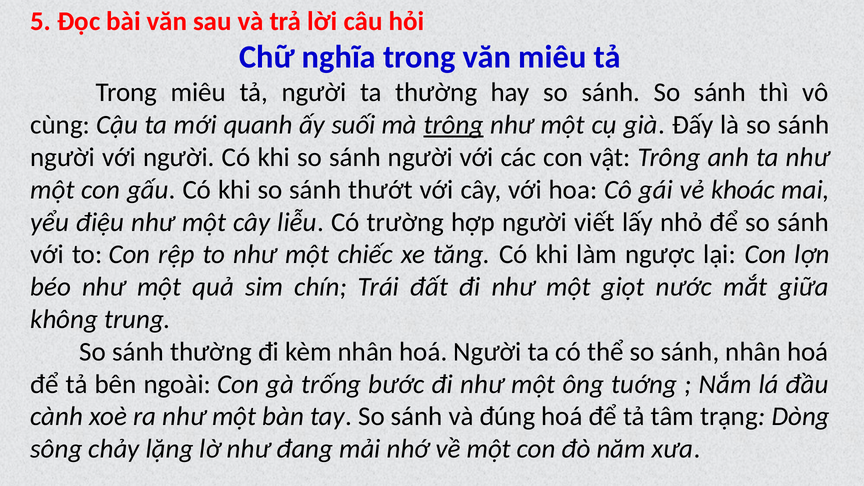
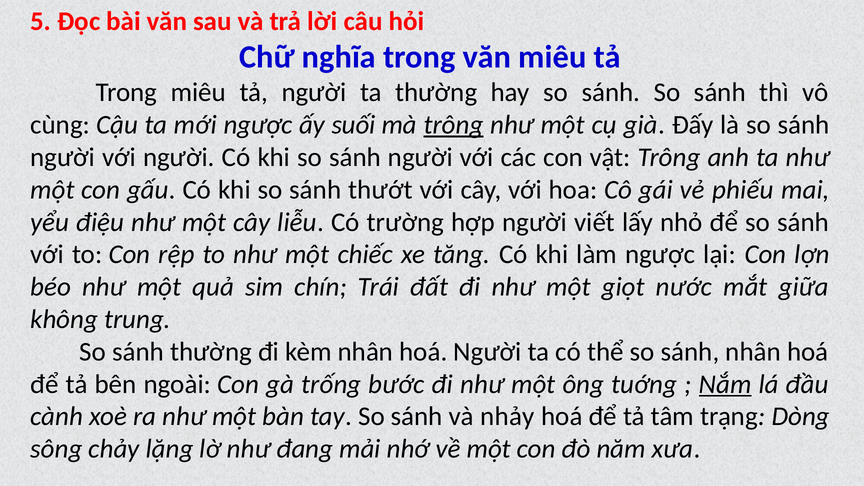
mới quanh: quanh -> ngược (258, 125)
khoác: khoác -> phiếu (743, 190)
Nắm underline: none -> present (725, 384)
đúng: đúng -> nhảy (507, 417)
